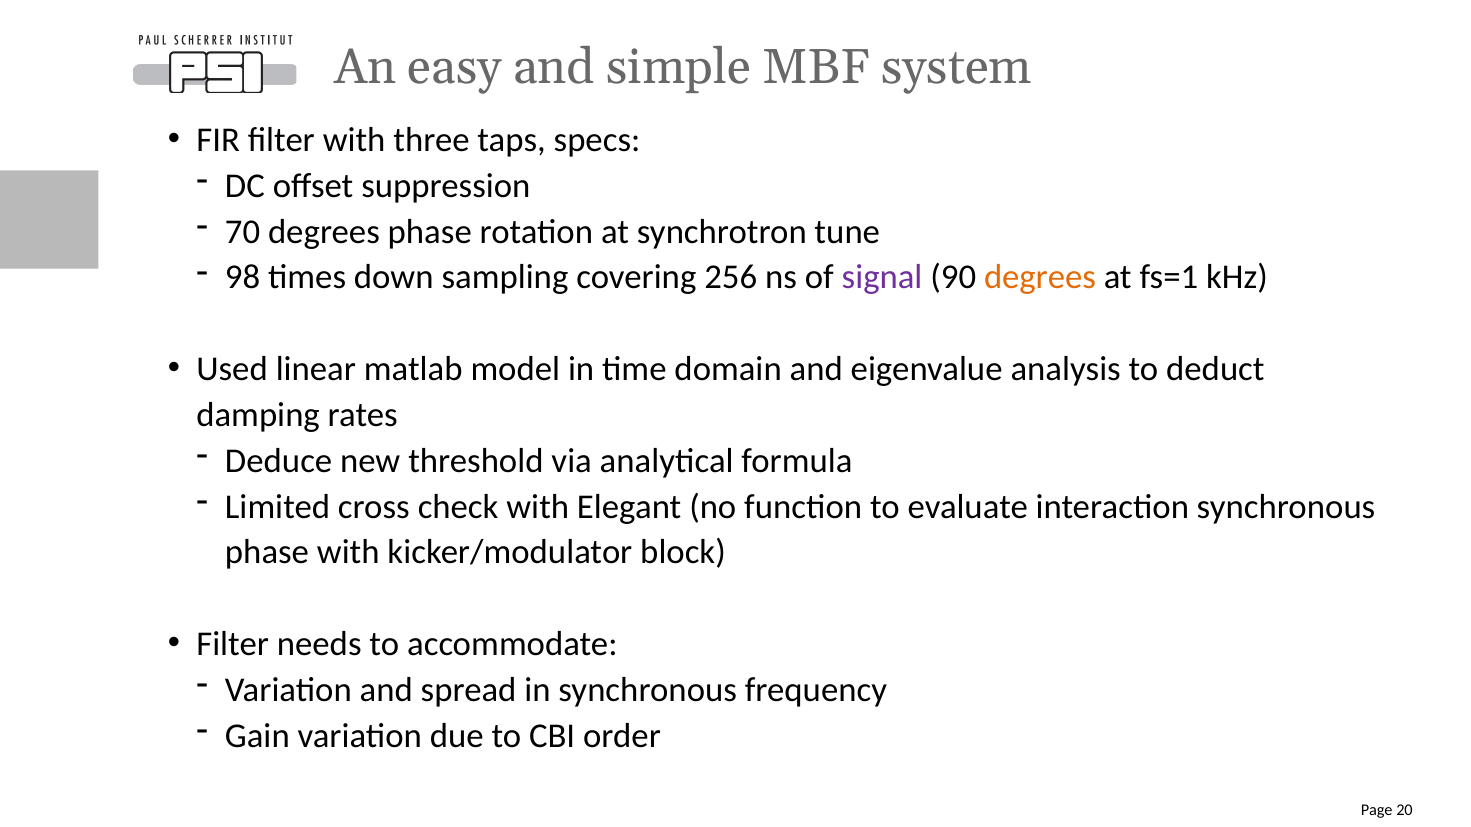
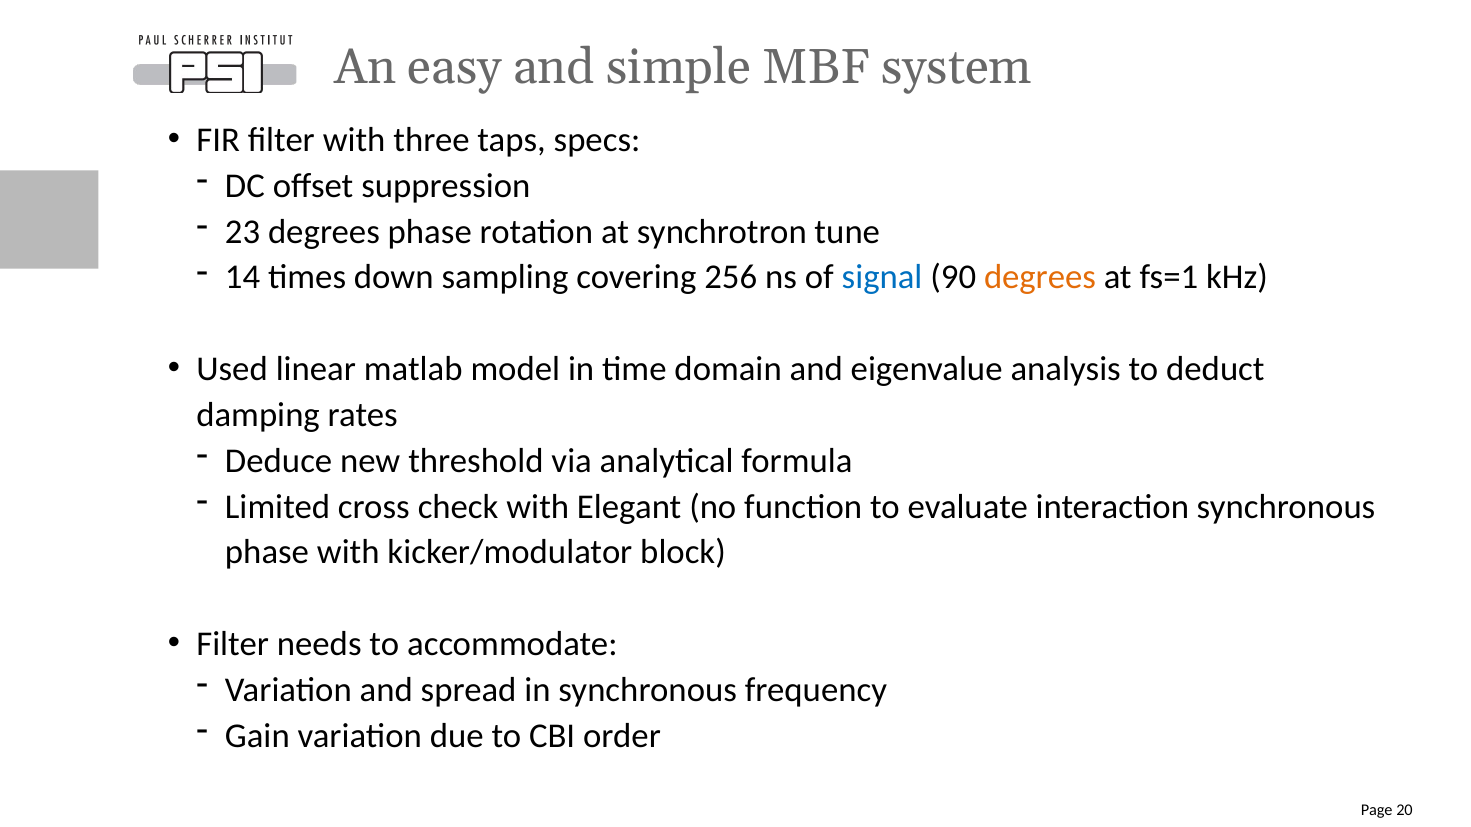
70: 70 -> 23 (243, 232)
98: 98 -> 14 (243, 278)
signal colour: purple -> blue (882, 278)
